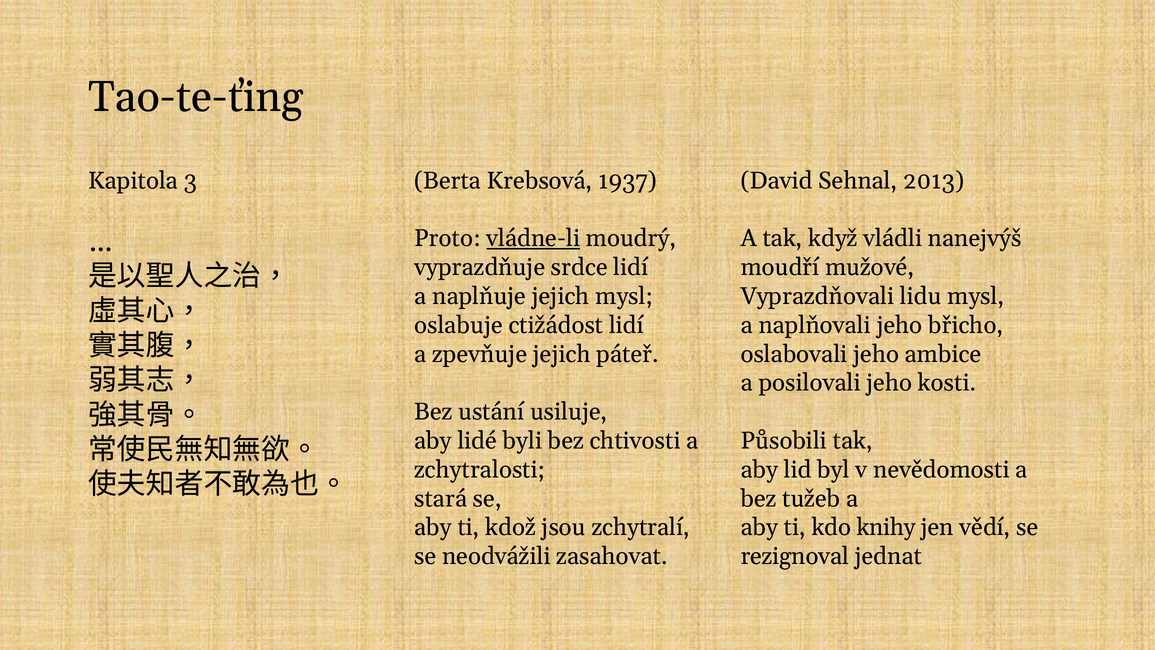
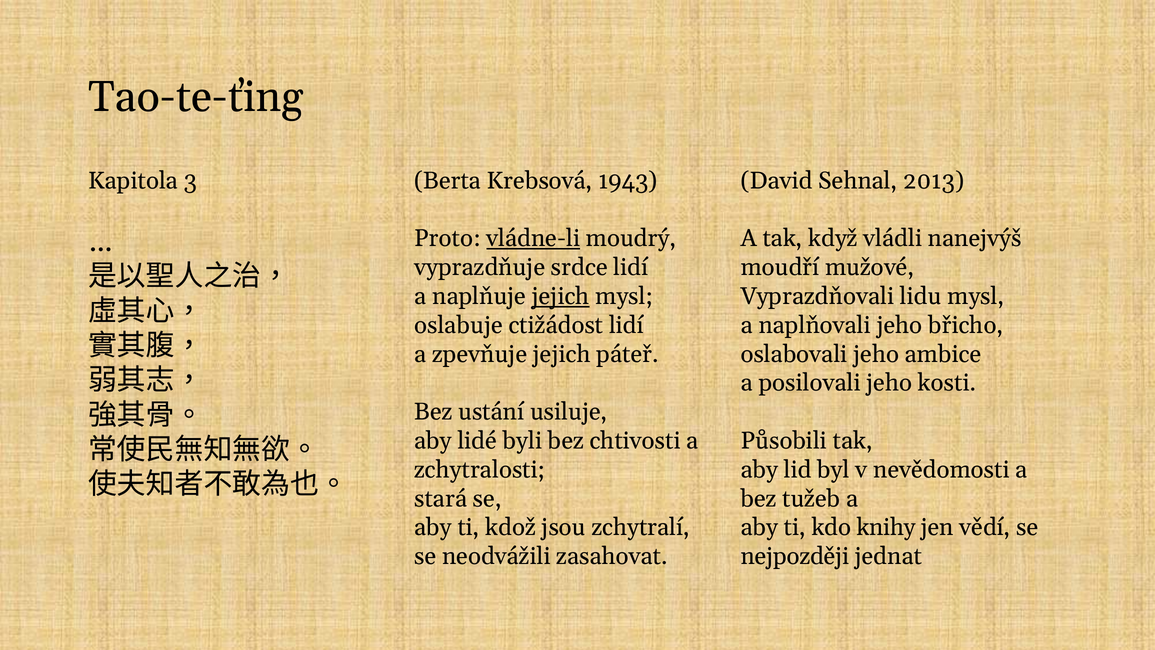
1937: 1937 -> 1943 (628, 181)
jejich underline: none -> present (561, 296)
rezignoval: rezignoval -> nejpozději (795, 556)
